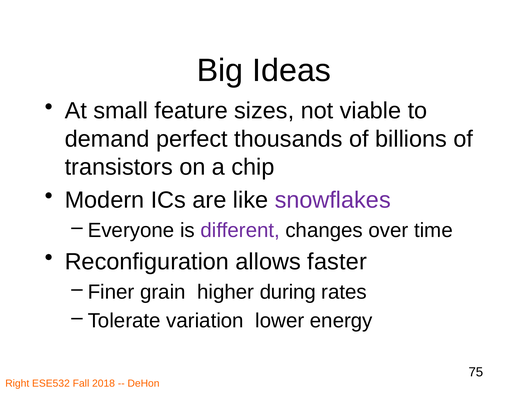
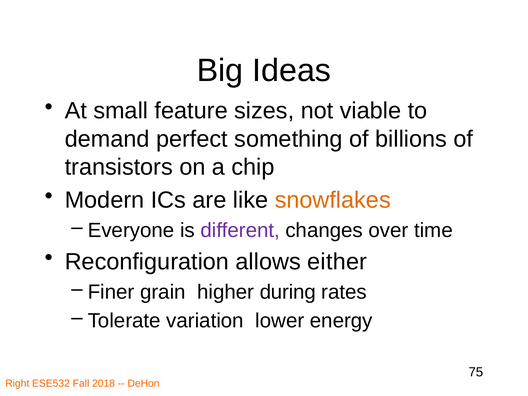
thousands: thousands -> something (288, 139)
snowflakes colour: purple -> orange (333, 200)
faster: faster -> either (337, 262)
